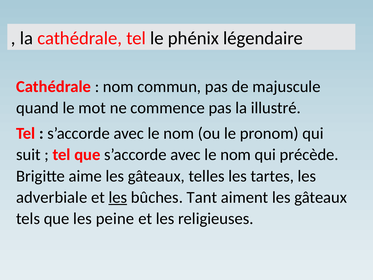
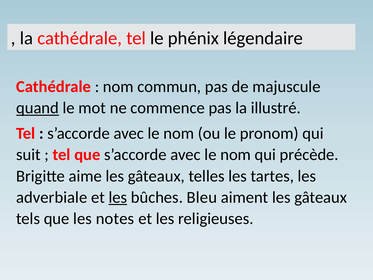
quand underline: none -> present (38, 108)
Tant: Tant -> Bleu (202, 197)
peine: peine -> notes (115, 218)
